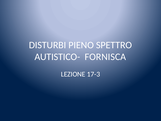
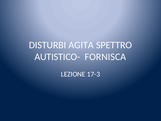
PIENO: PIENO -> AGITA (81, 45)
